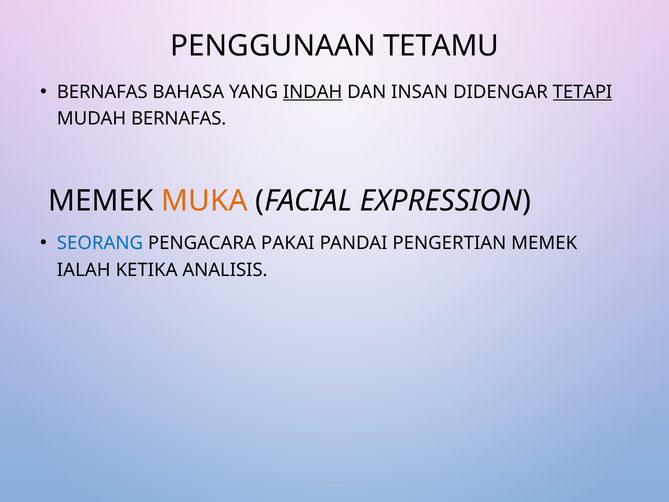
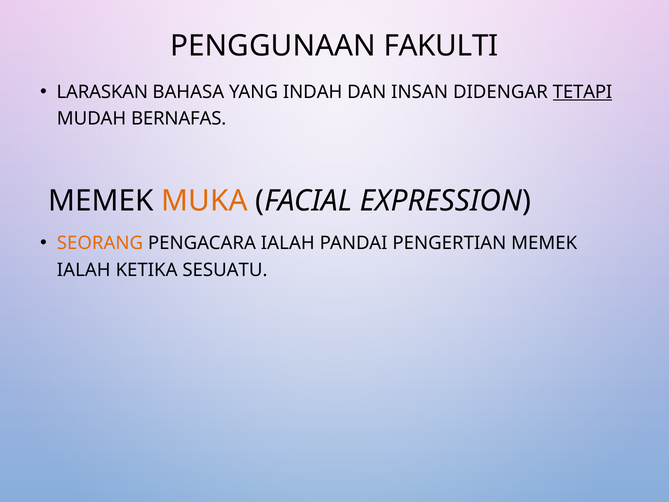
TETAMU: TETAMU -> FAKULTI (441, 46)
BERNAFAS: BERNAFAS -> LARASKAN (102, 92)
INDAH underline: present -> none (313, 92)
SEORANG colour: blue -> orange (100, 243)
PENGACARA PAKAI: PAKAI -> IALAH (288, 243)
ANALISIS: ANALISIS -> SESUATU (225, 270)
